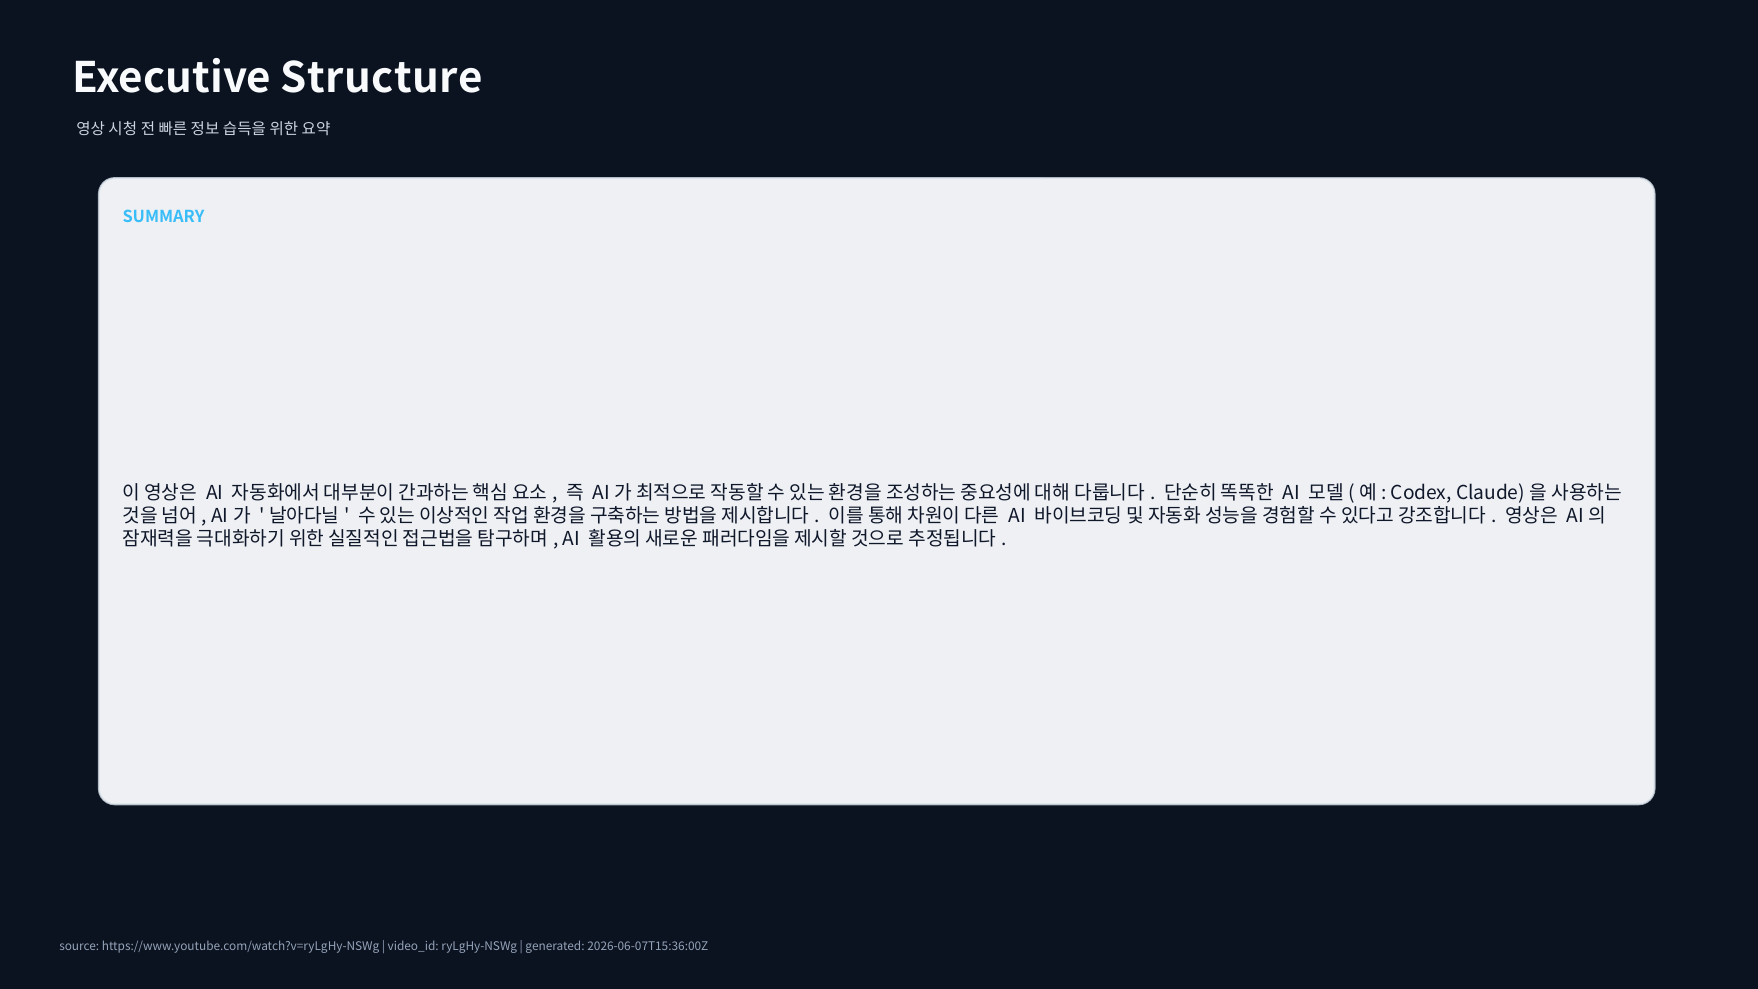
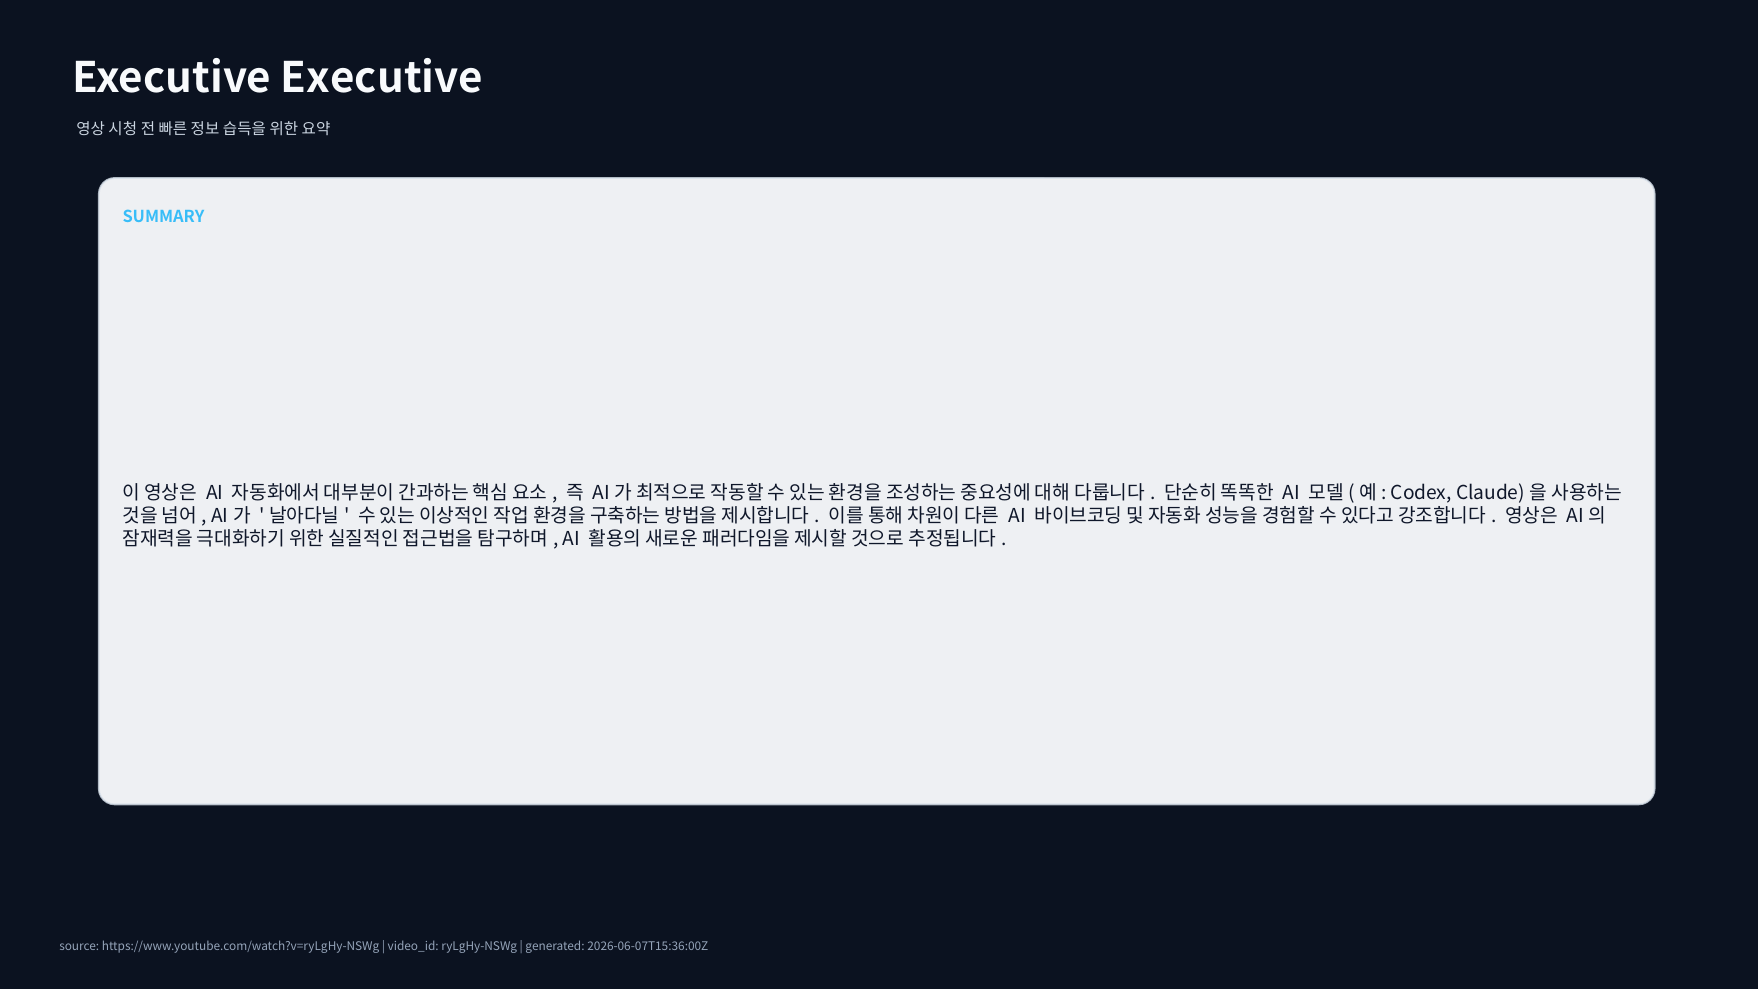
Executive Structure: Structure -> Executive (382, 79)
